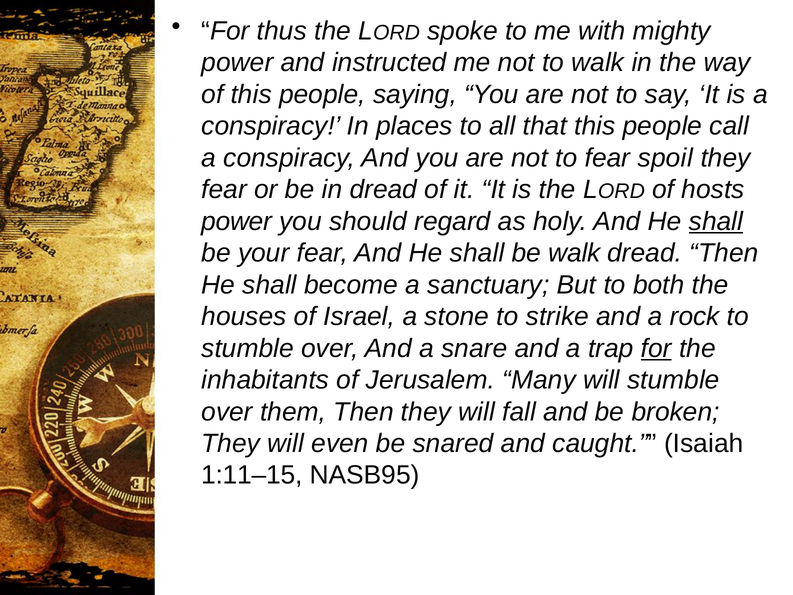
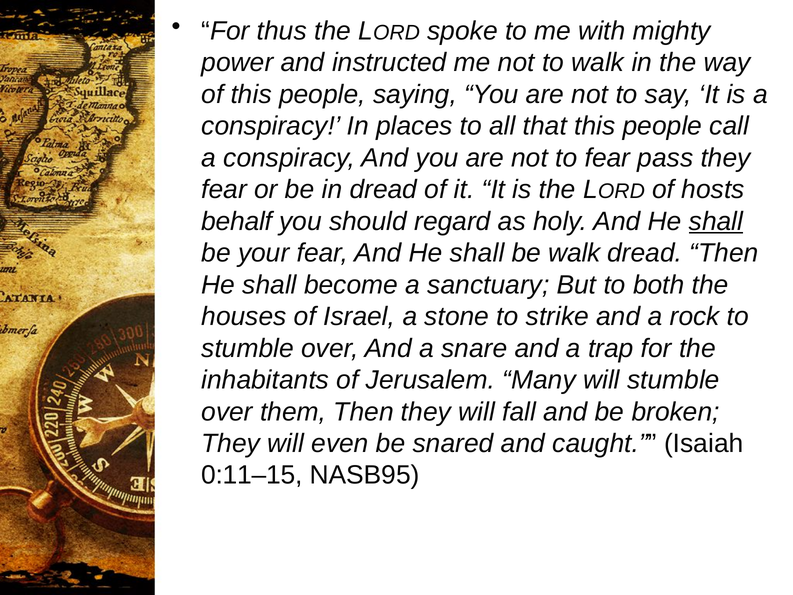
spoil: spoil -> pass (665, 158)
power: power -> behalf (237, 221)
for underline: present -> none (656, 348)
1:11–15: 1:11–15 -> 0:11–15 (252, 475)
